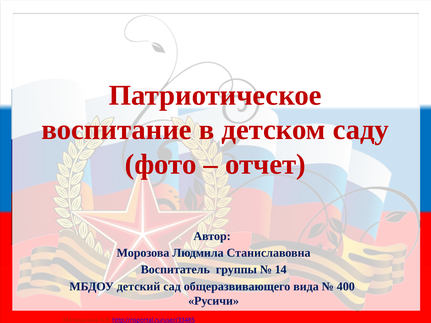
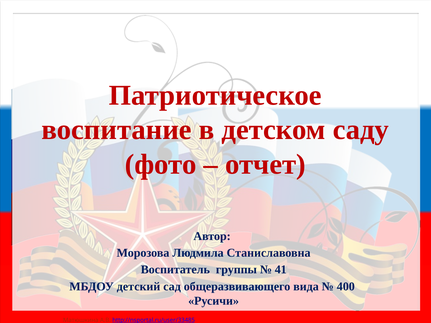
14: 14 -> 41 (281, 270)
